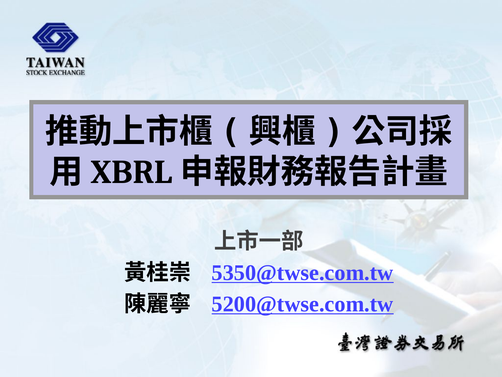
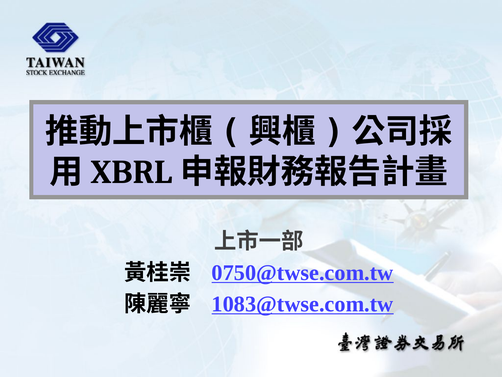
5350@twse.com.tw: 5350@twse.com.tw -> 0750@twse.com.tw (302, 272)
5200@twse.com.tw: 5200@twse.com.tw -> 1083@twse.com.tw (302, 304)
